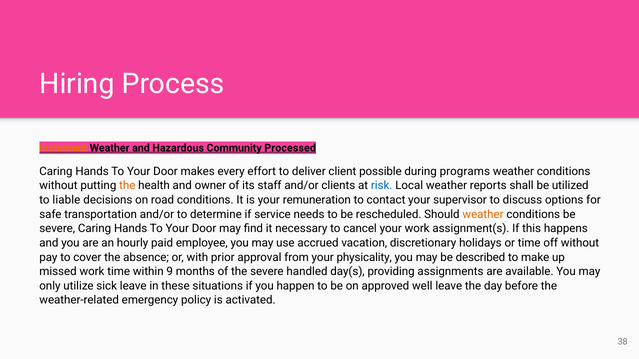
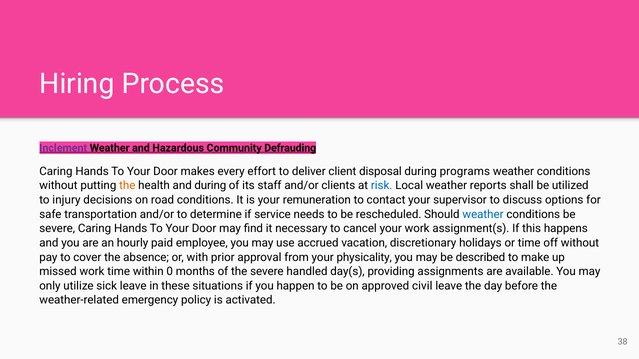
Inclement colour: orange -> purple (63, 148)
Processed: Processed -> Defrauding (290, 148)
possible: possible -> disposal (380, 171)
and owner: owner -> during (210, 186)
liable: liable -> injury (66, 200)
weather colour: orange -> blue (483, 215)
9: 9 -> 0 (170, 272)
well: well -> civil (422, 286)
